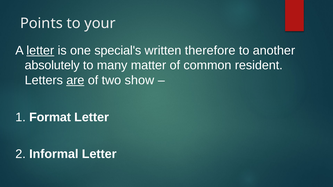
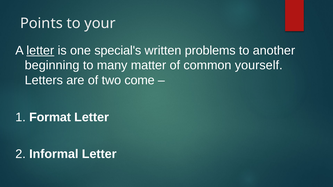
therefore: therefore -> problems (210, 50)
absolutely: absolutely -> beginning (52, 65)
resident: resident -> yourself (259, 65)
are underline: present -> none (75, 80)
show: show -> come (140, 80)
